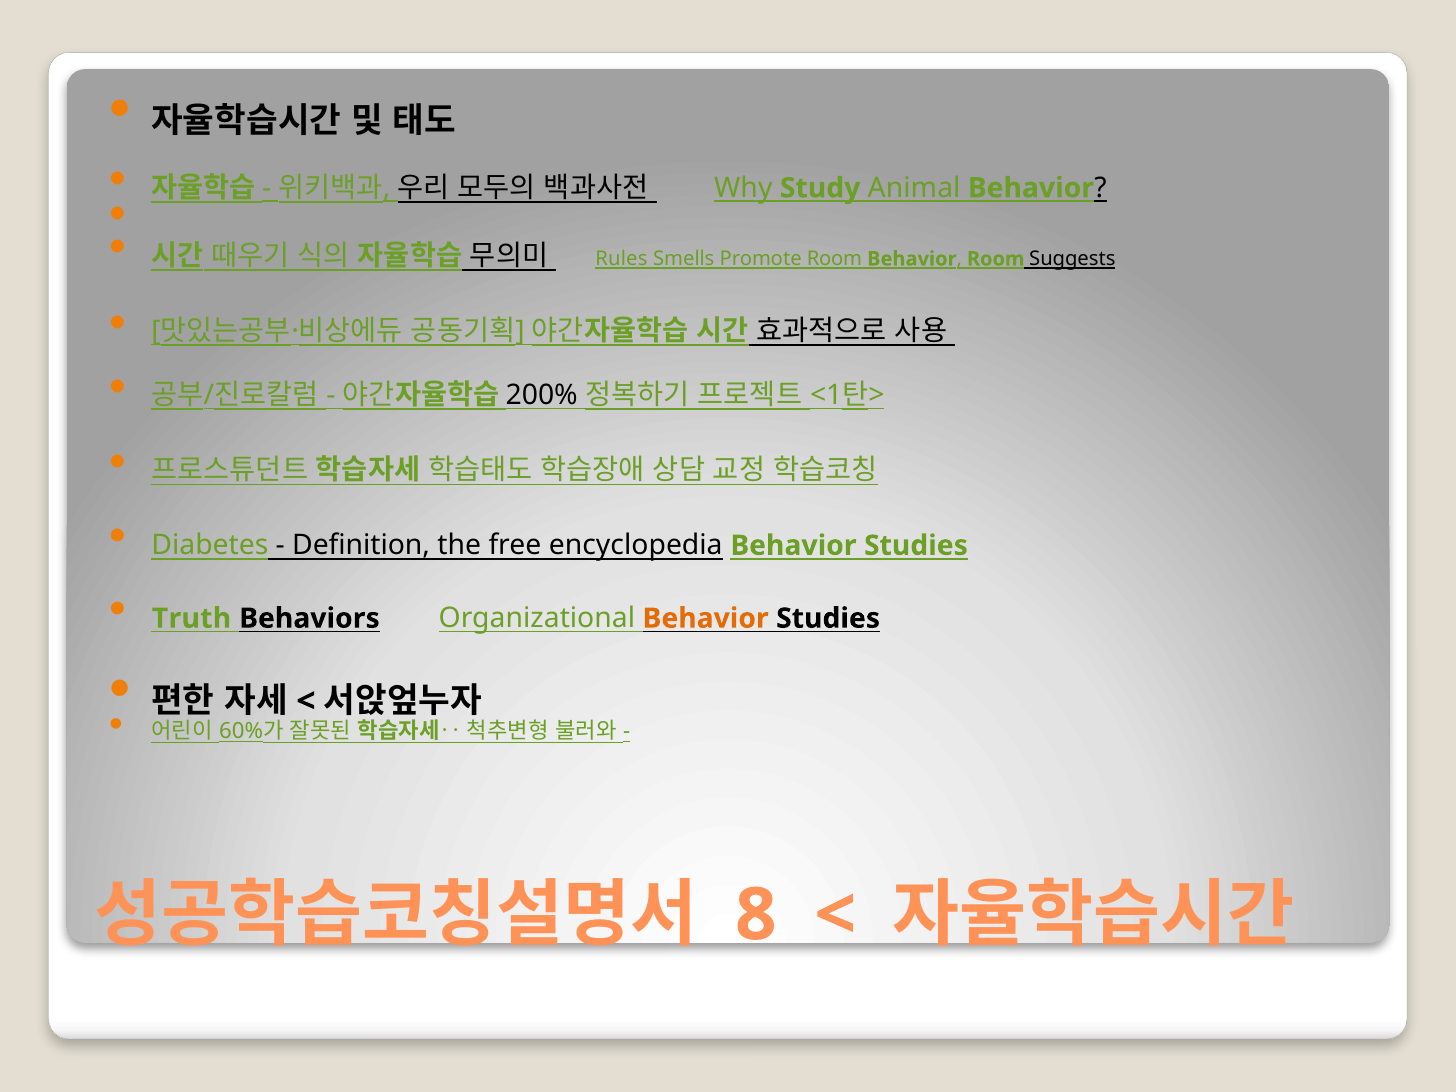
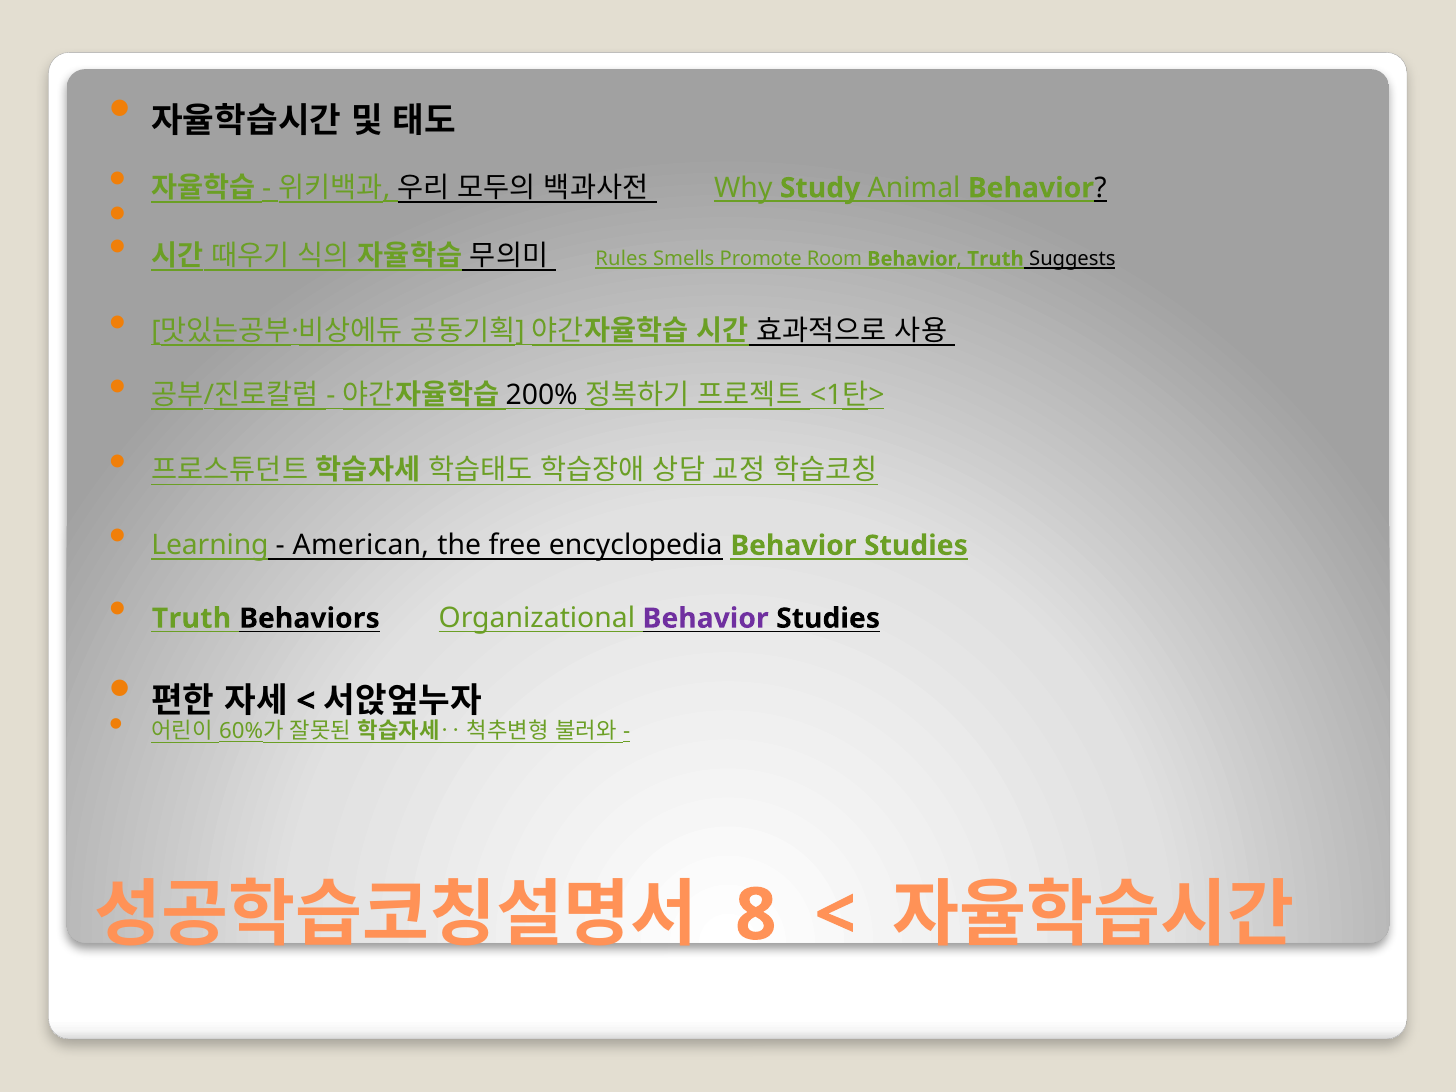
Behavior Room: Room -> Truth (996, 259)
Diabetes: Diabetes -> Learning (210, 546)
Definition: Definition -> American (361, 546)
Behavior colour: orange -> purple (706, 618)
